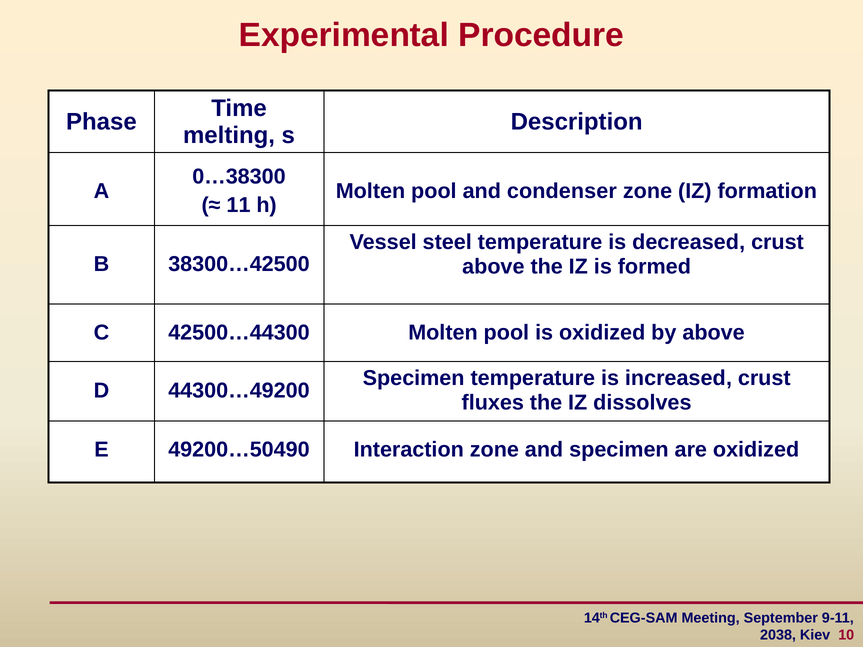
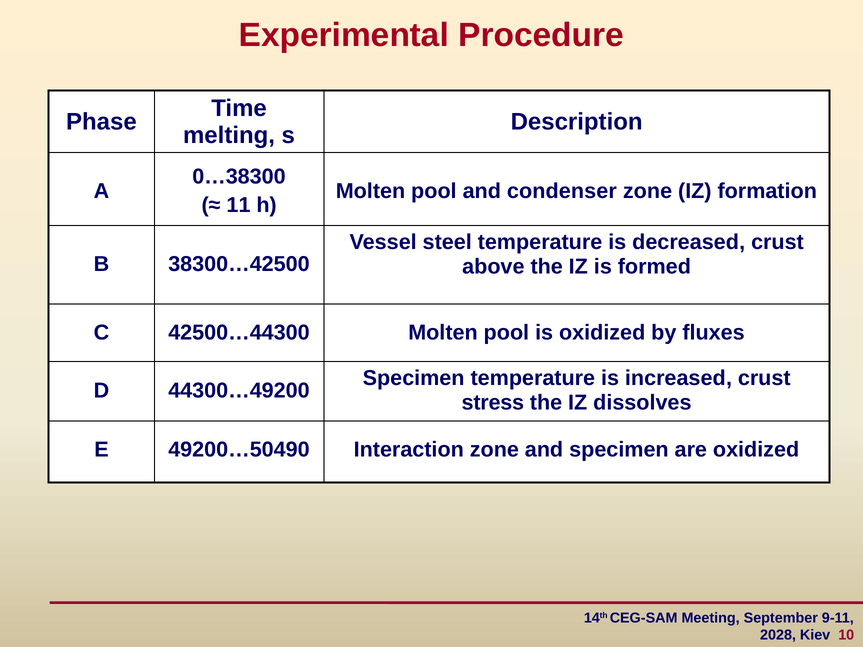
by above: above -> fluxes (714, 333)
fluxes: fluxes -> stress (493, 403)
2038: 2038 -> 2028 (778, 635)
